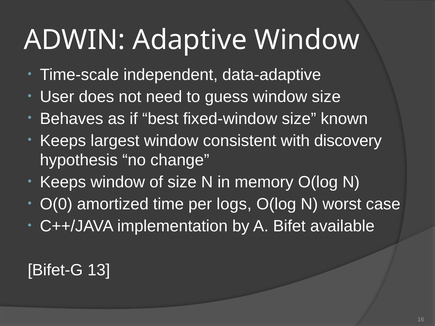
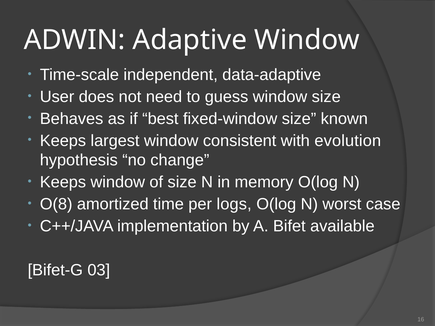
discovery: discovery -> evolution (348, 141)
O(0: O(0 -> O(8 (56, 204)
13: 13 -> 03 (99, 270)
